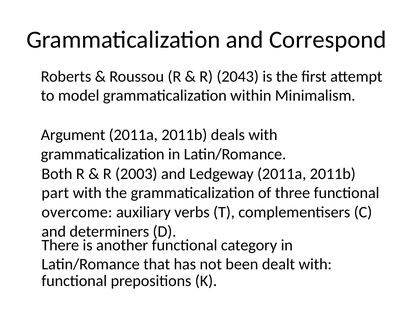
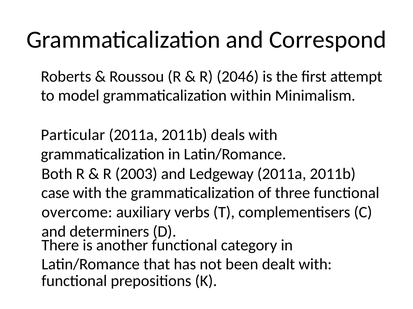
2043: 2043 -> 2046 (238, 77)
Argument: Argument -> Particular (73, 135)
part: part -> case (55, 193)
